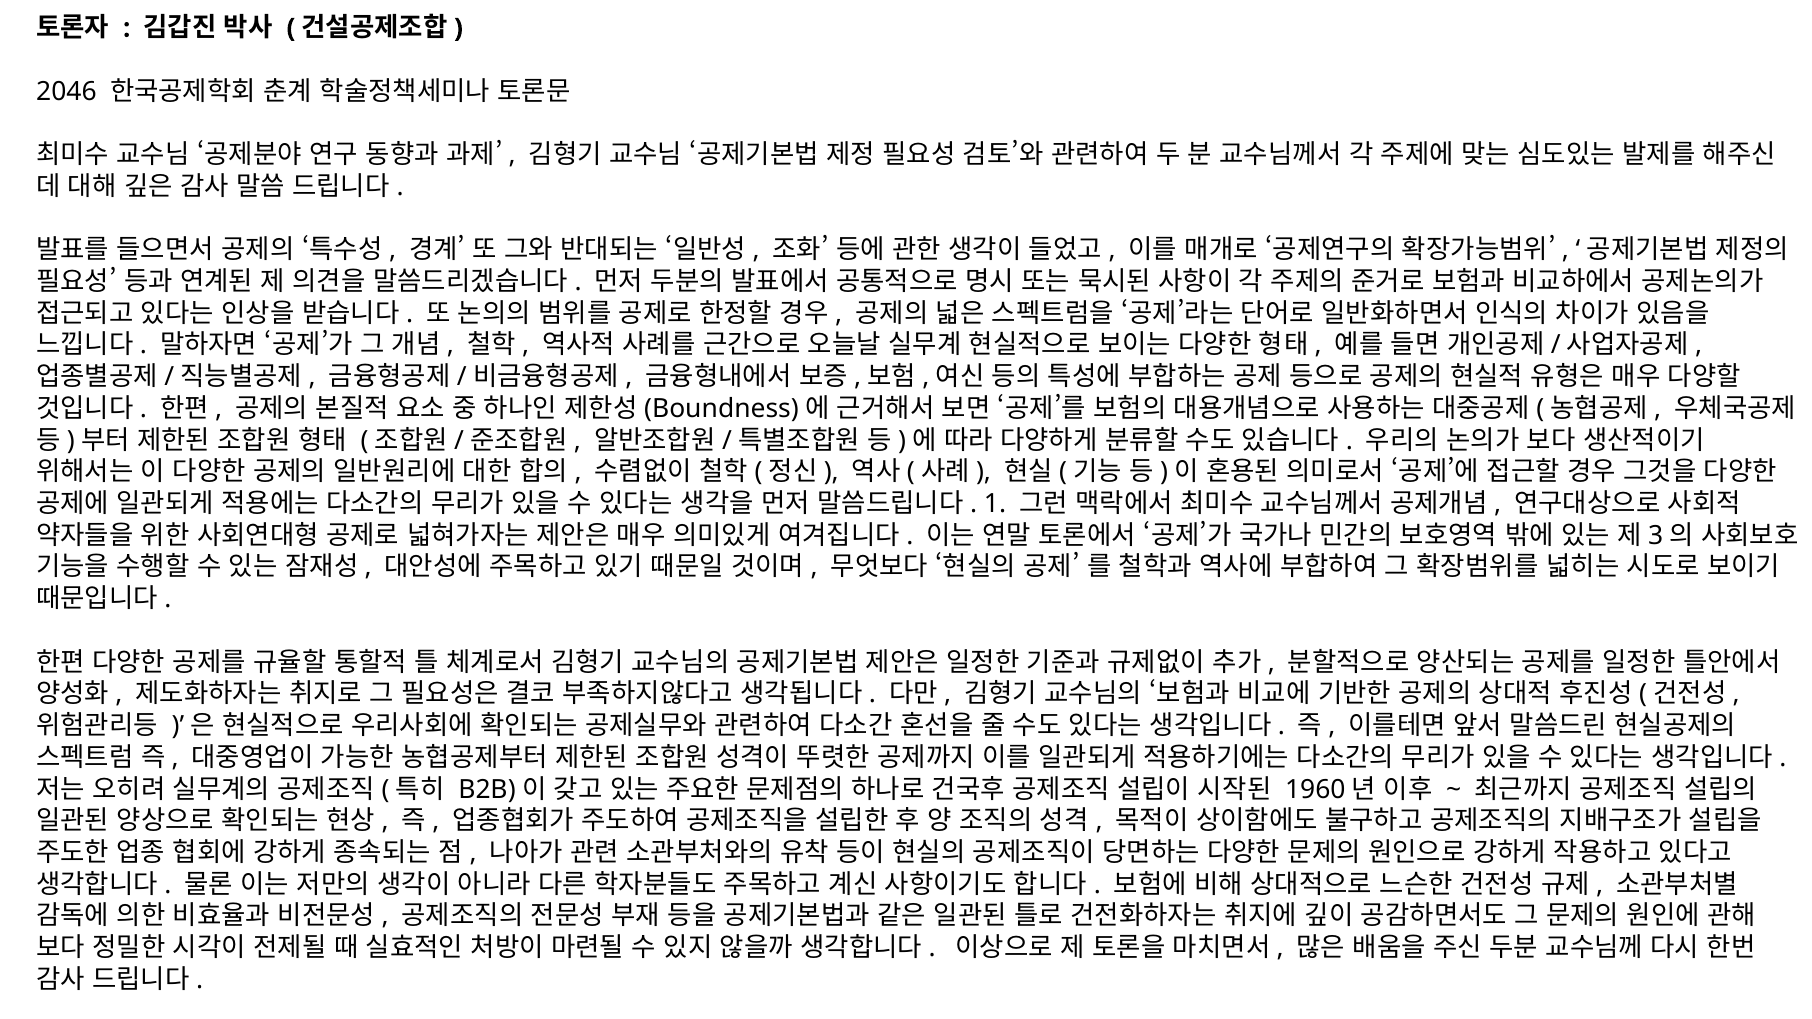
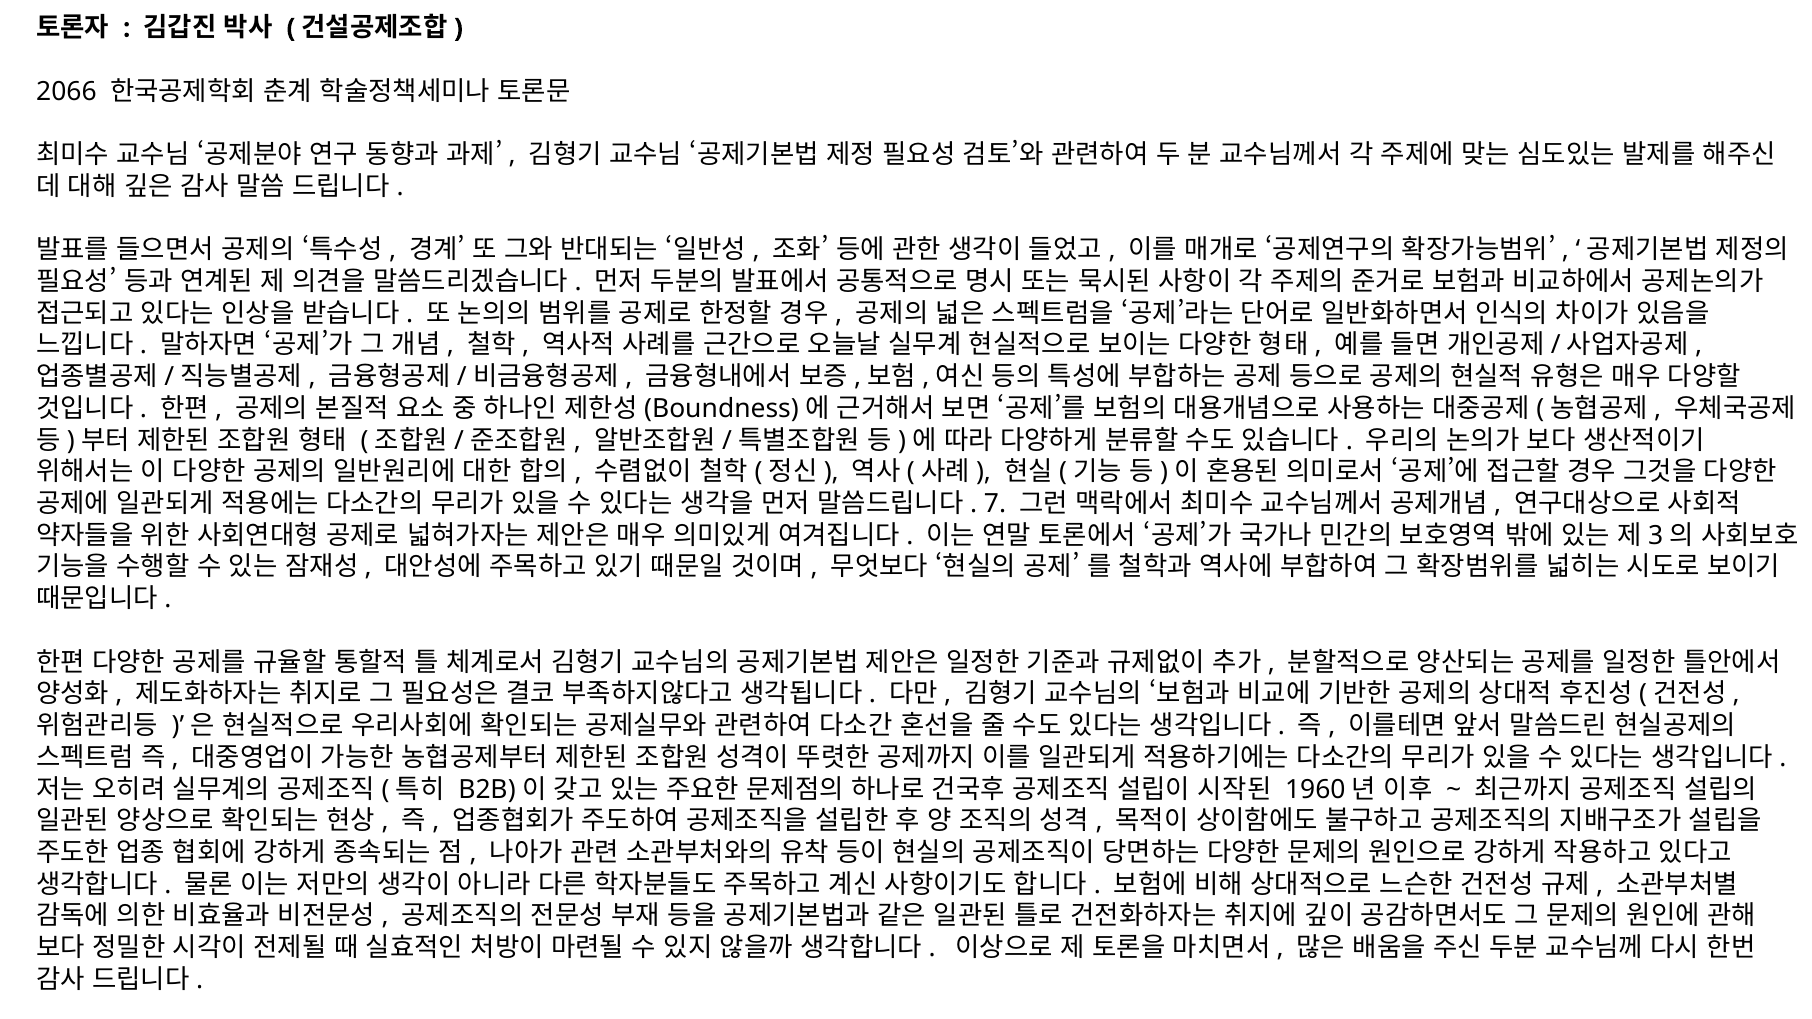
2046: 2046 -> 2066 (66, 91)
1: 1 -> 7 (995, 504)
